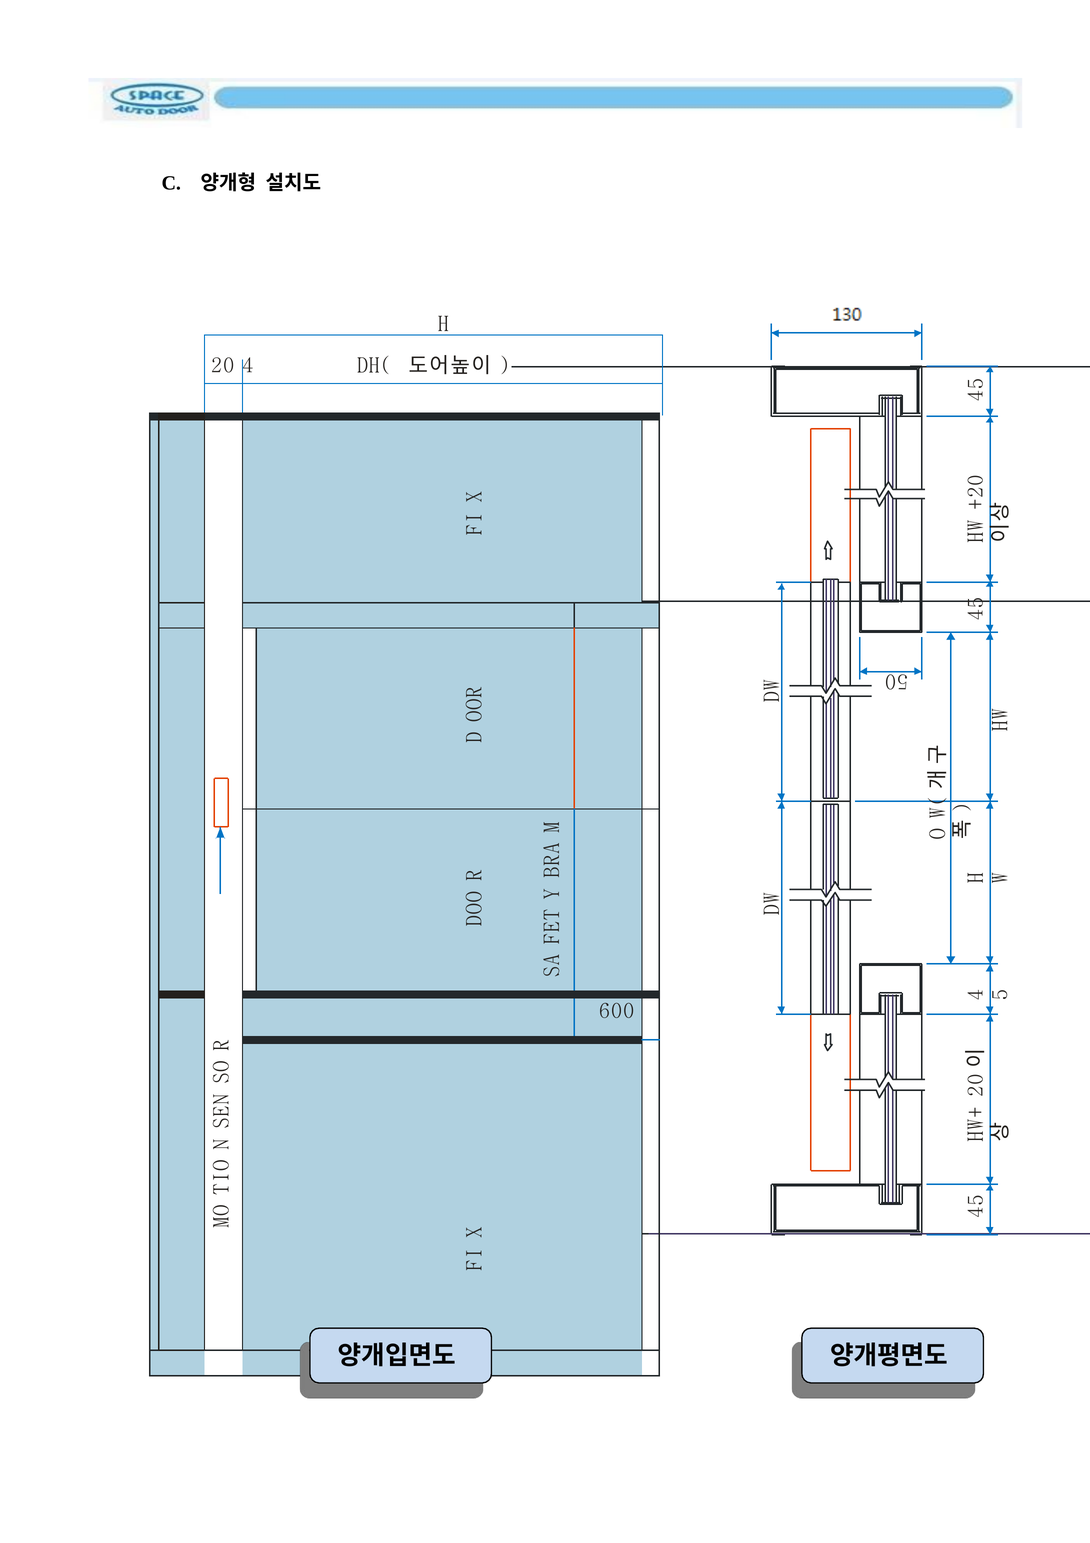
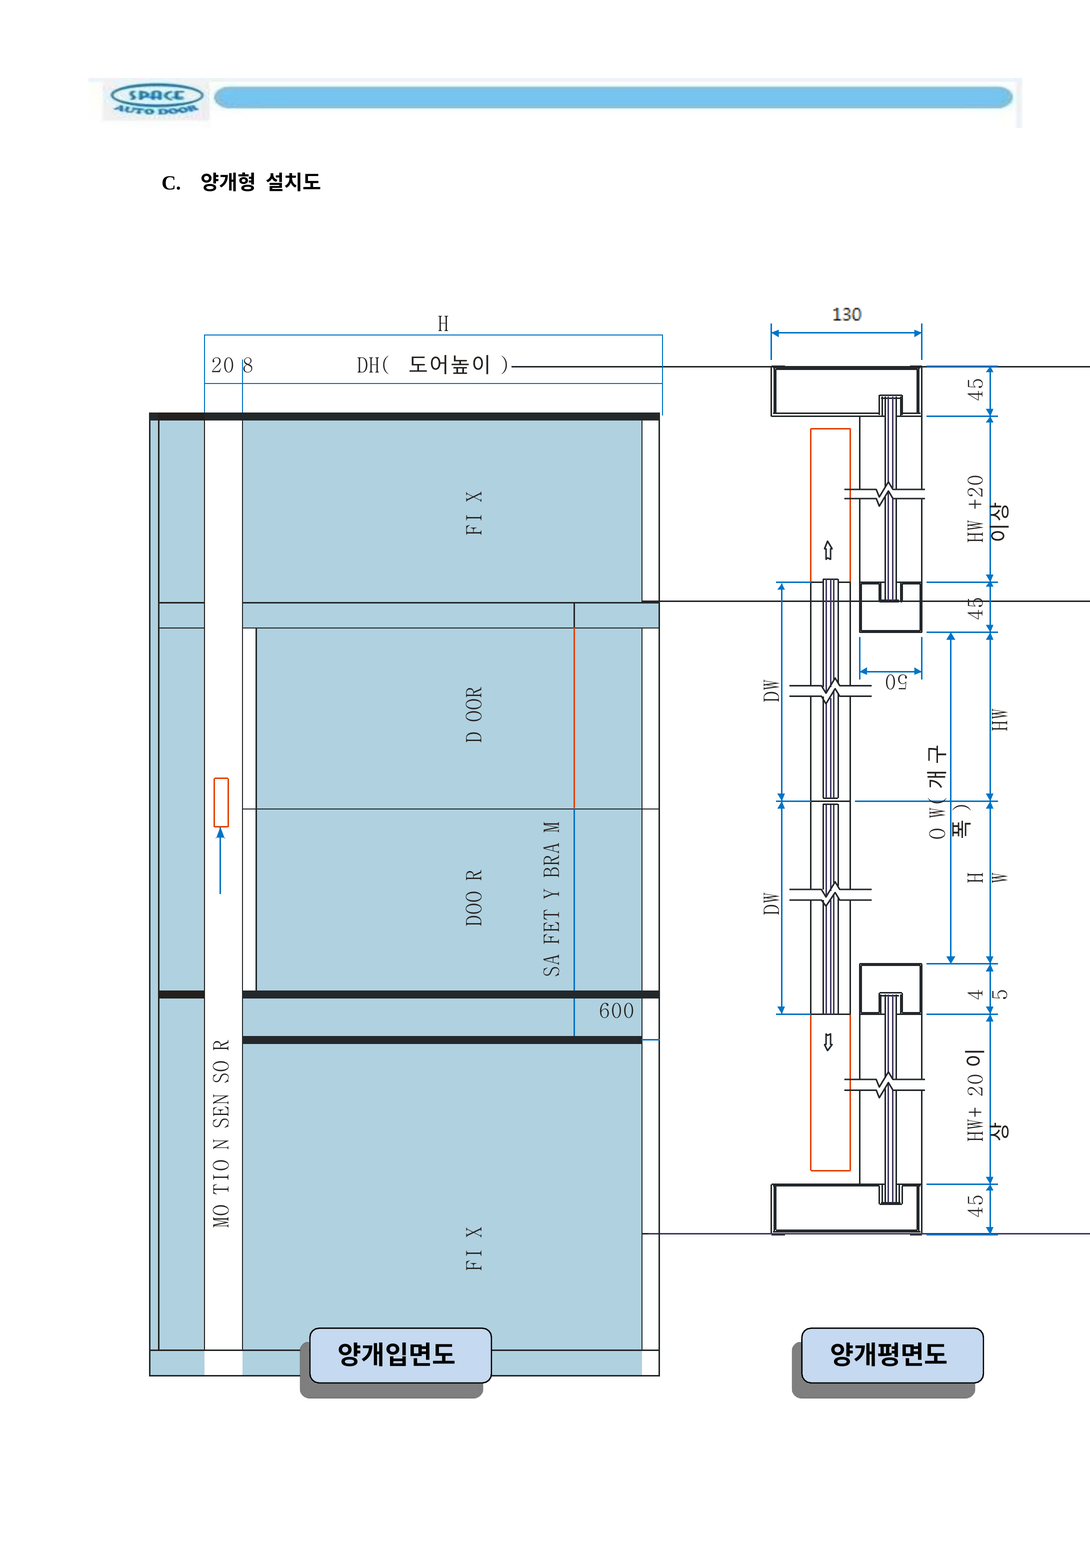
20 4: 4 -> 8 (248, 365)
